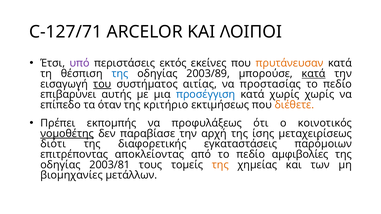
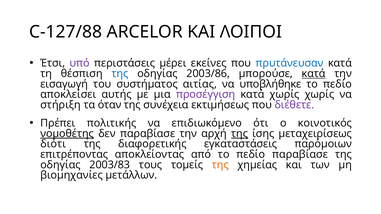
C-127/71: C-127/71 -> C-127/88 (66, 32)
εκτός: εκτός -> μέρει (173, 63)
πρυτάνευσαν colour: orange -> blue (290, 63)
2003/89: 2003/89 -> 2003/86 (208, 74)
του underline: present -> none (102, 84)
προστασίας: προστασίας -> υποβλήθηκε (271, 84)
επιβαρύνει: επιβαρύνει -> αποκλείσει (68, 95)
προσέγγιση colour: blue -> purple (206, 95)
επίπεδο: επίπεδο -> στήριξη (61, 105)
κριτήριο: κριτήριο -> συνέχεια (166, 105)
διέθετε colour: orange -> purple (294, 105)
εκπομπής: εκπομπής -> πολιτικής (112, 123)
προφυλάξεως: προφυλάξεως -> επιδιωκόμενο (207, 123)
της underline: none -> present (240, 134)
πεδίο αμφιβολίες: αμφιβολίες -> παραβίασε (300, 155)
2003/81: 2003/81 -> 2003/83 (110, 165)
